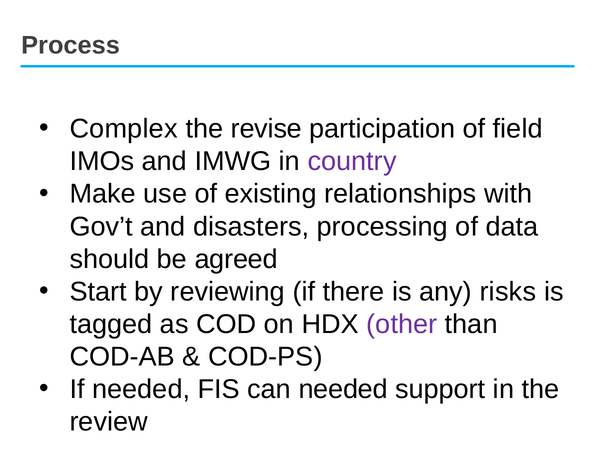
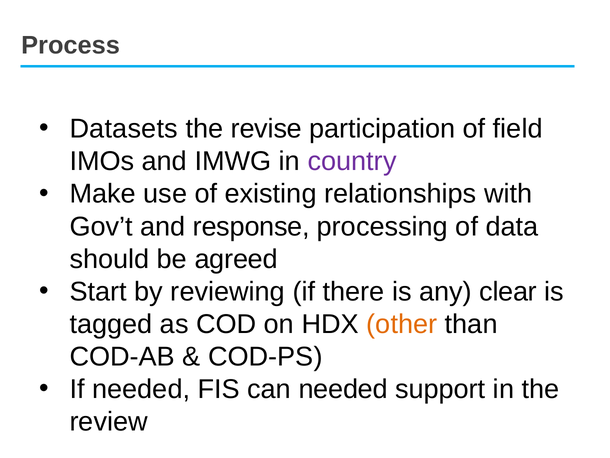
Complex: Complex -> Datasets (124, 129)
disasters: disasters -> response (251, 226)
risks: risks -> clear (508, 291)
other colour: purple -> orange (402, 324)
